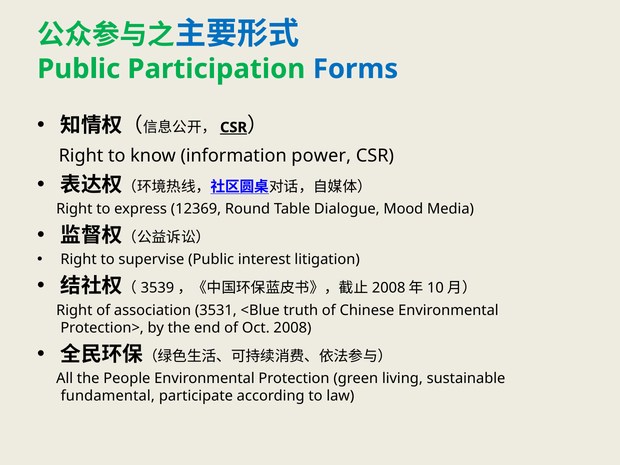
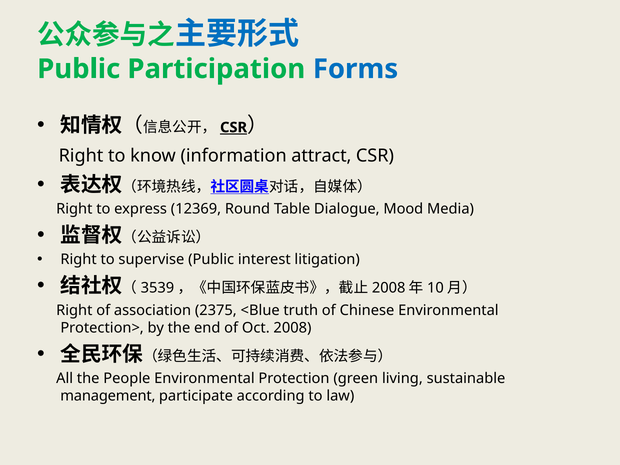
power: power -> attract (321, 156)
3531: 3531 -> 2375 (216, 310)
fundamental: fundamental -> management (108, 396)
